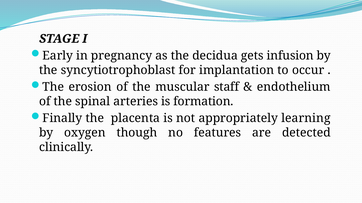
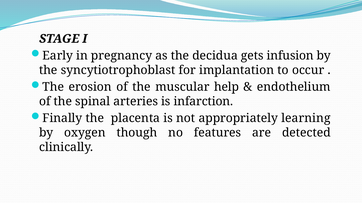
staff: staff -> help (227, 87)
formation: formation -> infarction (203, 102)
